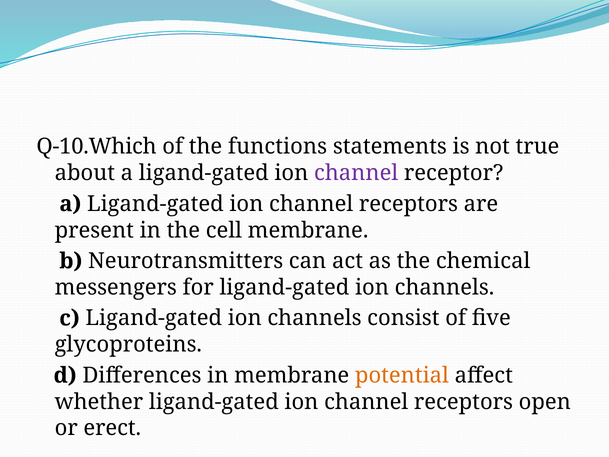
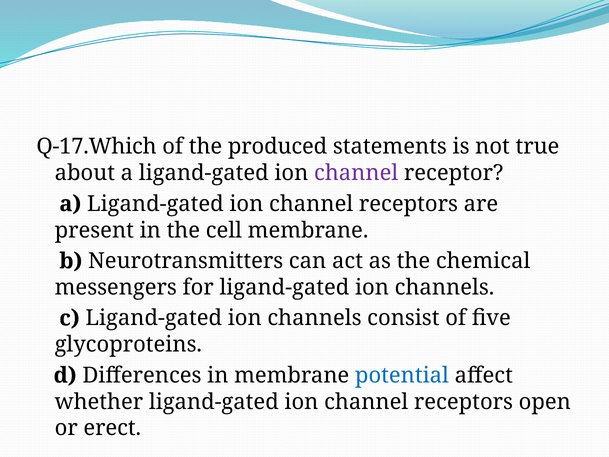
Q-10.Which: Q-10.Which -> Q-17.Which (97, 147)
functions: functions -> produced (278, 147)
potential colour: orange -> blue (402, 375)
